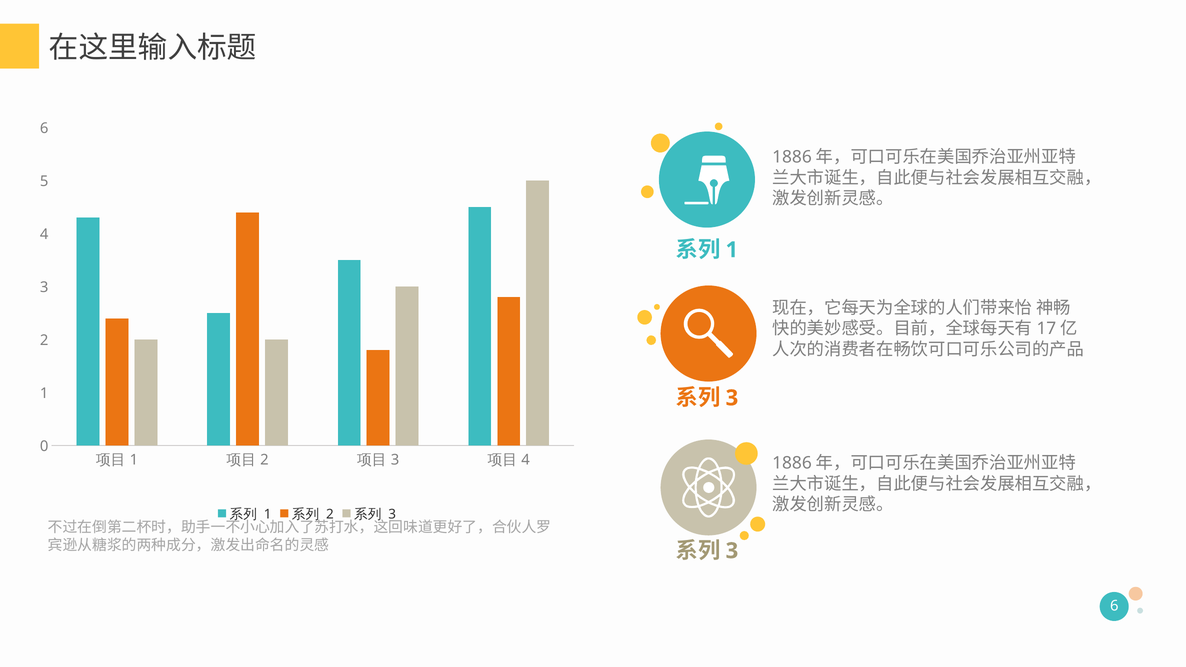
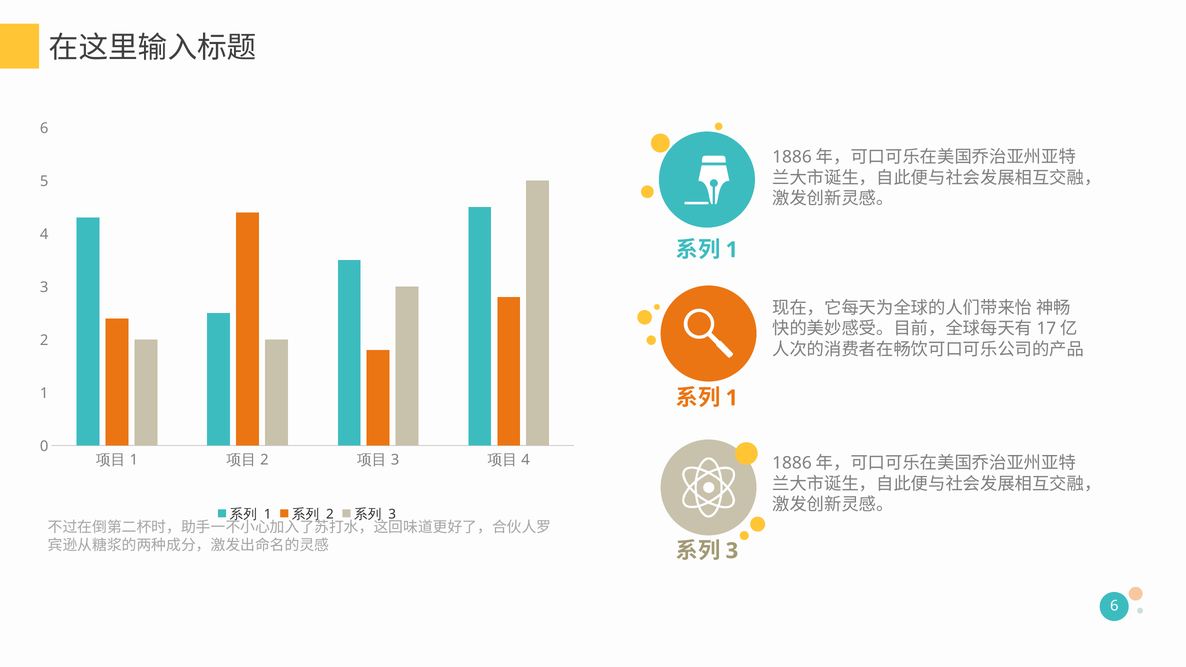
3: 3 -> 1 (732, 398)
